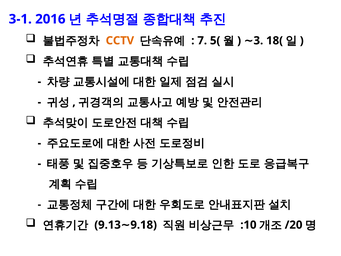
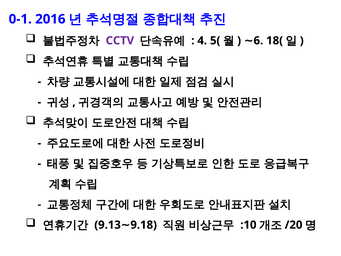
3-1: 3-1 -> 0-1 (20, 19)
CCTV colour: orange -> purple (120, 41)
7: 7 -> 4 (202, 41)
3: 3 -> 6 (258, 41)
